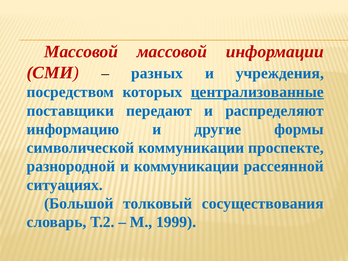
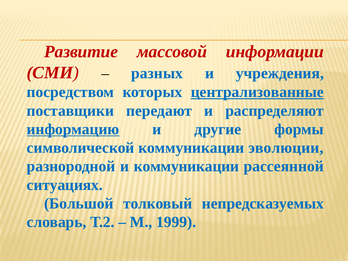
Массовой: Массовой -> Развитие (81, 52)
информацию underline: none -> present (73, 129)
проспекте: проспекте -> эволюции (286, 148)
сосуществования: сосуществования -> непредсказуемых (263, 204)
